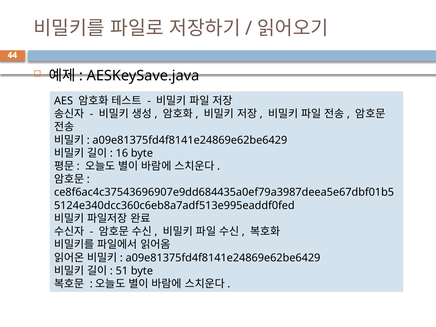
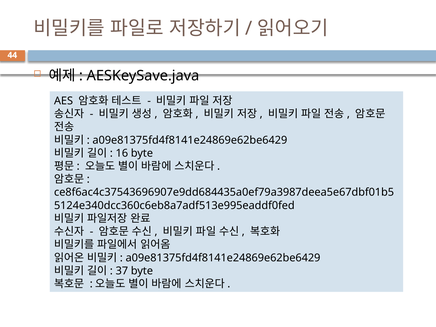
51: 51 -> 37 (122, 271)
